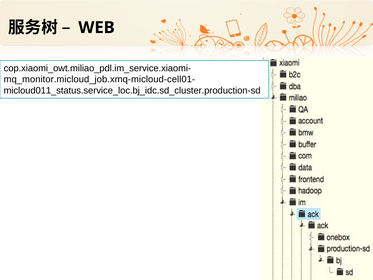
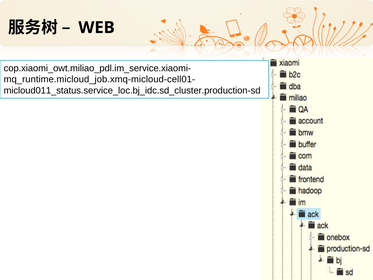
mq_monitor.micloud_job.xmq-micloud-cell01-: mq_monitor.micloud_job.xmq-micloud-cell01- -> mq_runtime.micloud_job.xmq-micloud-cell01- (99, 79)
